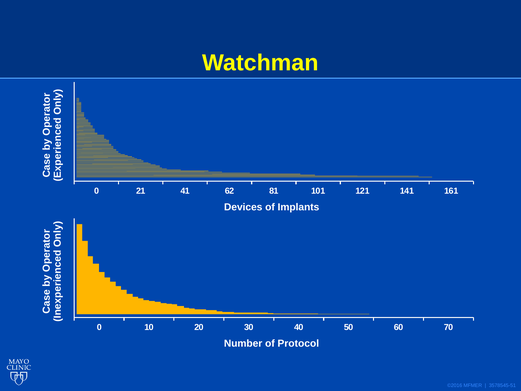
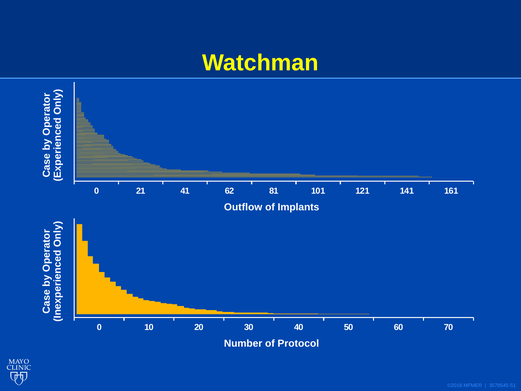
Devices: Devices -> Outflow (243, 207)
